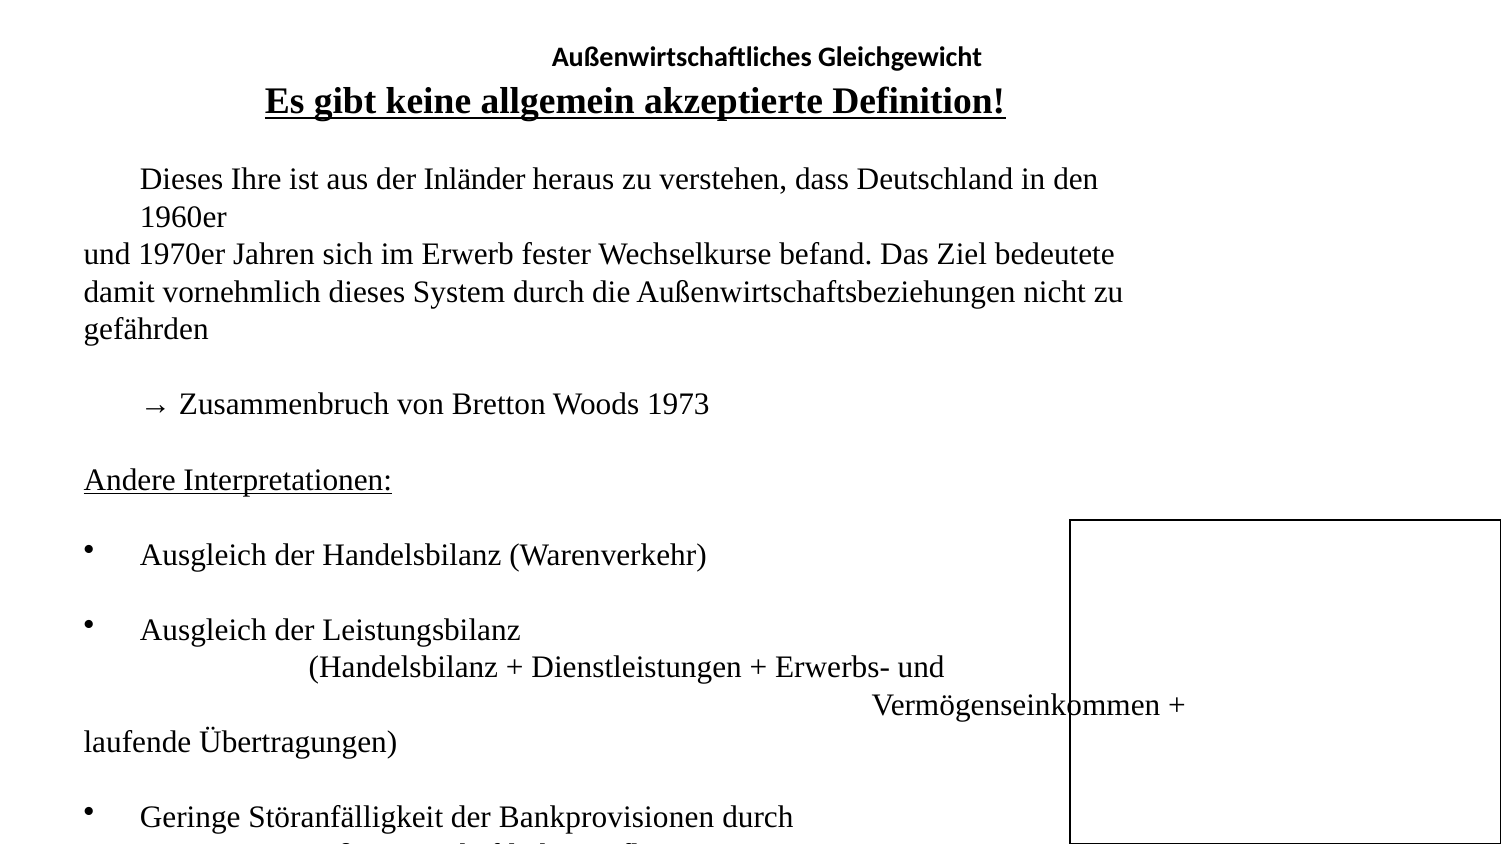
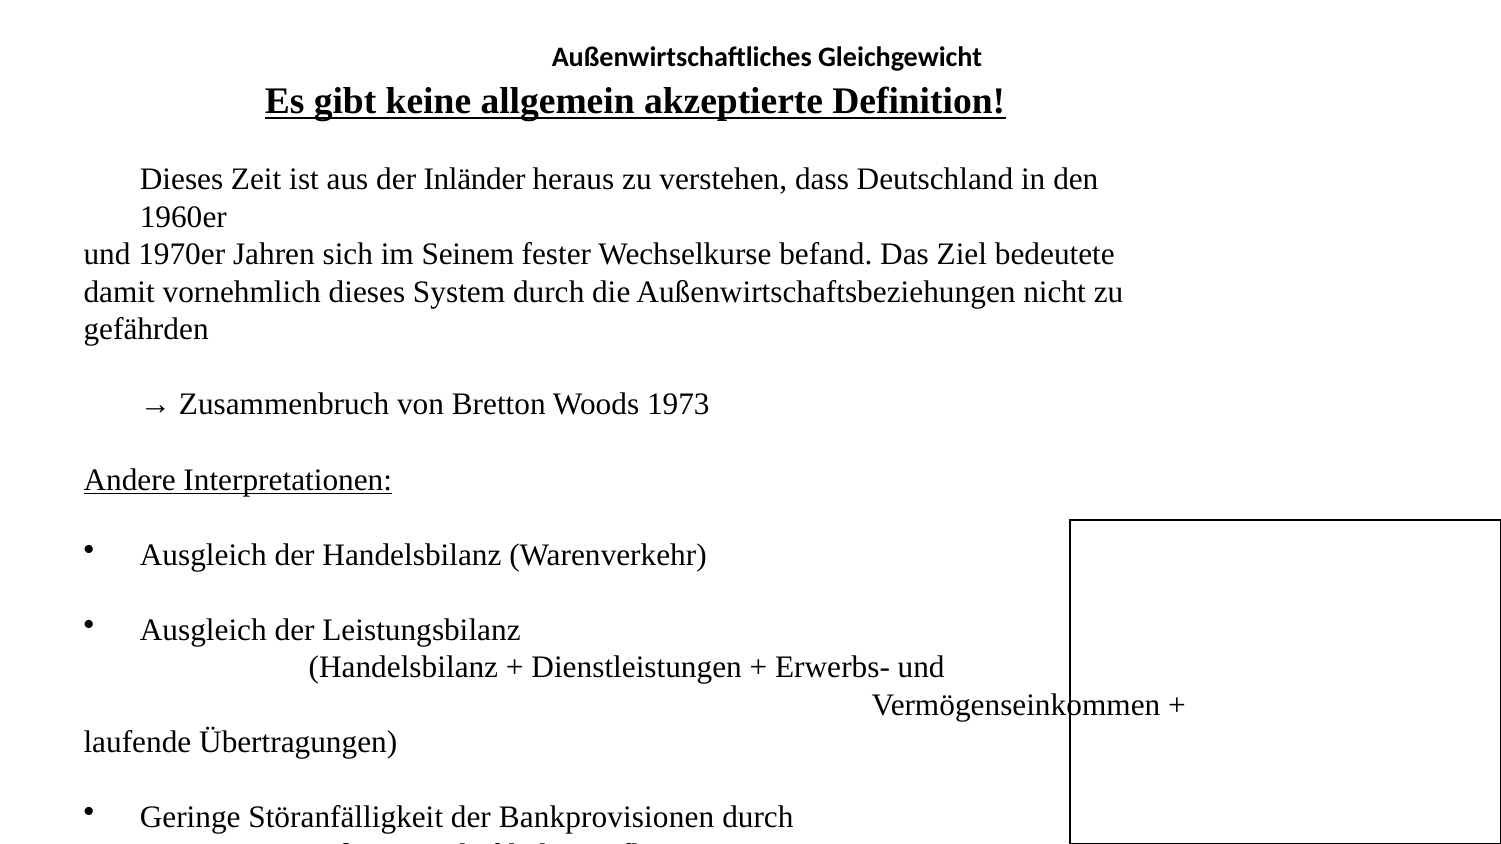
Ihre: Ihre -> Zeit (256, 180)
Erwerb: Erwerb -> Seinem (468, 255)
